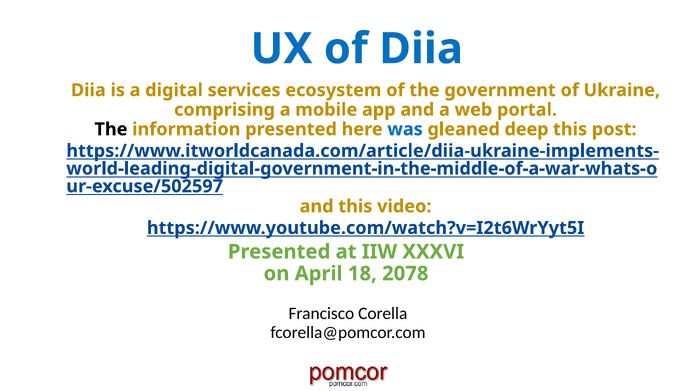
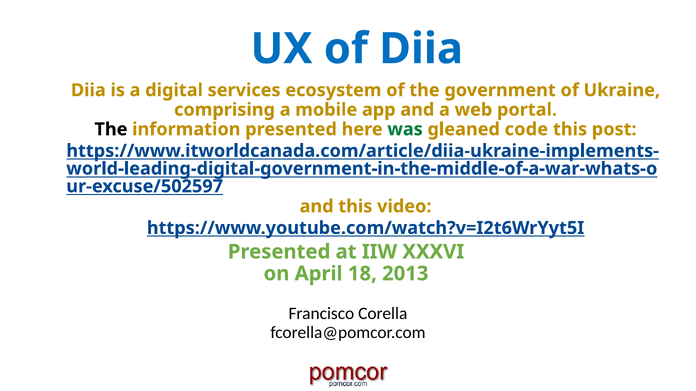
was colour: blue -> green (405, 129)
deep: deep -> code (526, 129)
2078: 2078 -> 2013 (405, 274)
